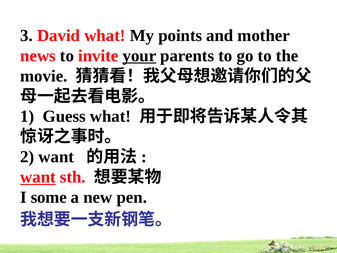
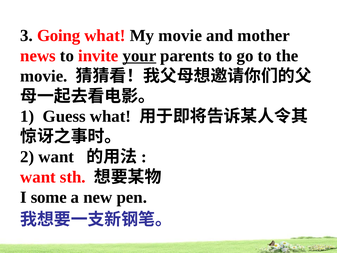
David: David -> Going (59, 35)
My points: points -> movie (180, 35)
want underline: present -> none (38, 177)
